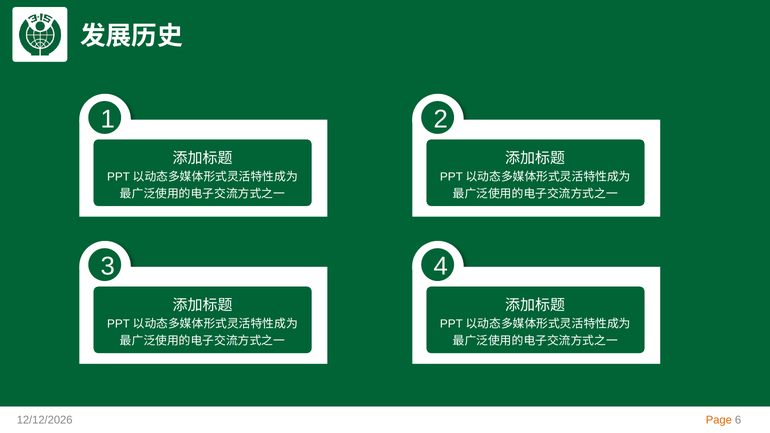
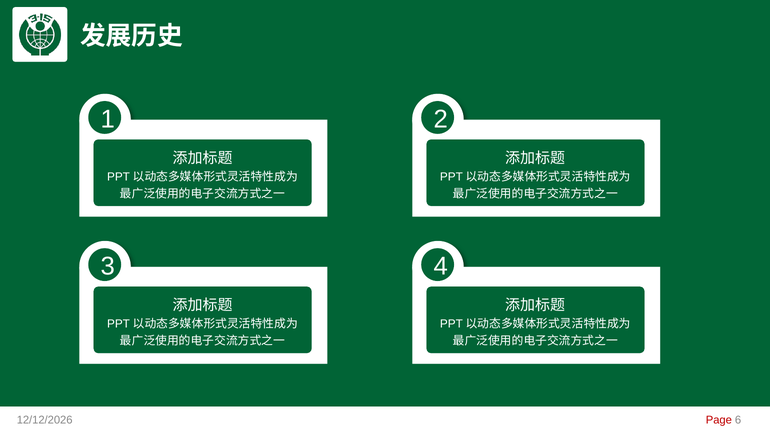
Page colour: orange -> red (719, 420)
